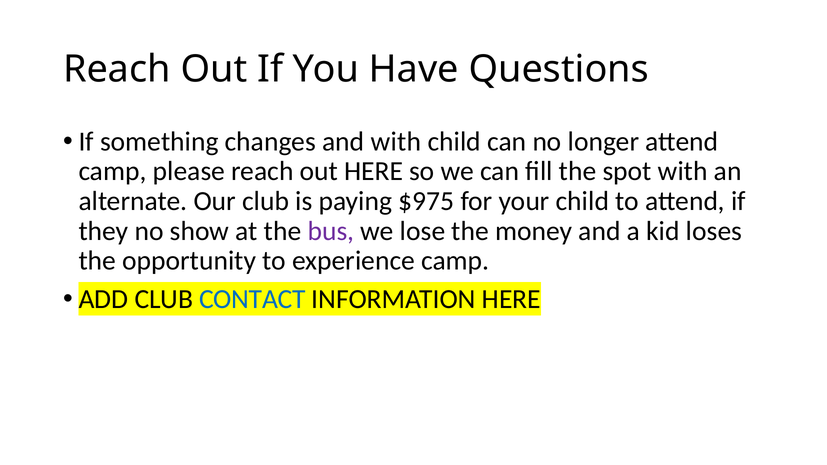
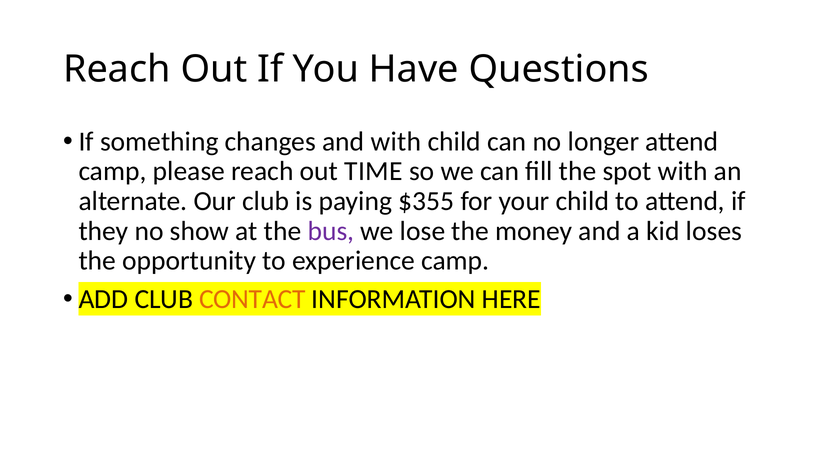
out HERE: HERE -> TIME (373, 171)
$975: $975 -> $355 (426, 201)
CONTACT colour: blue -> orange (252, 299)
